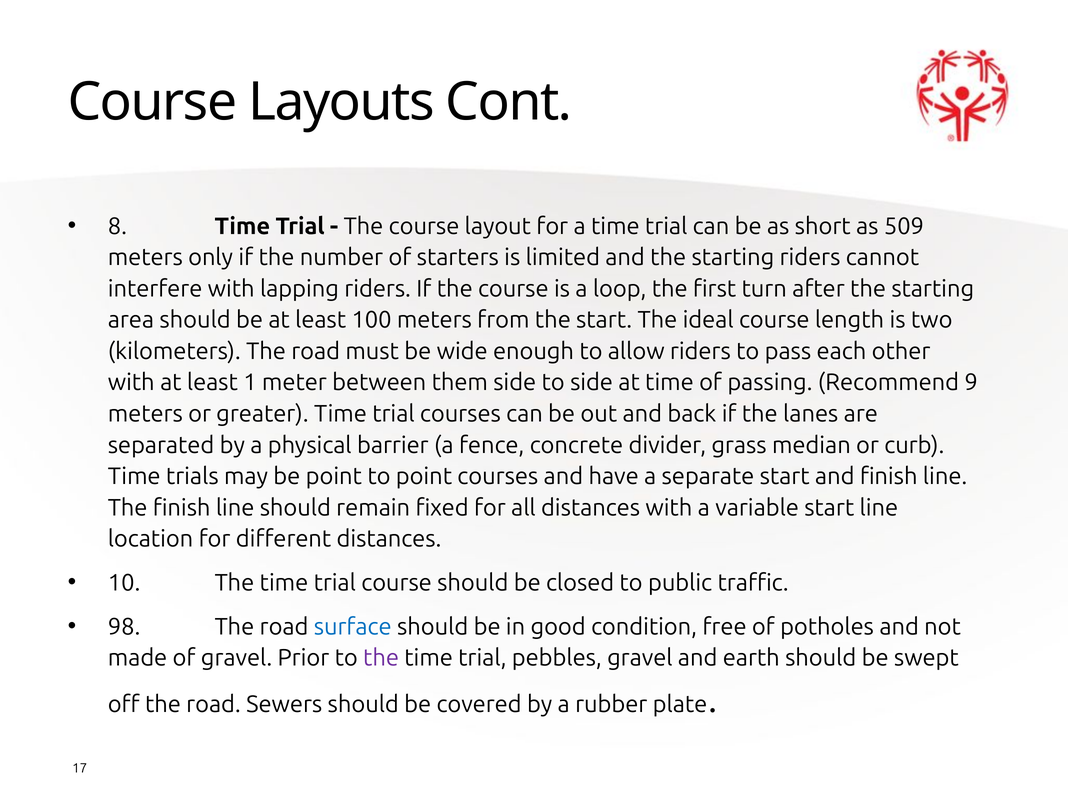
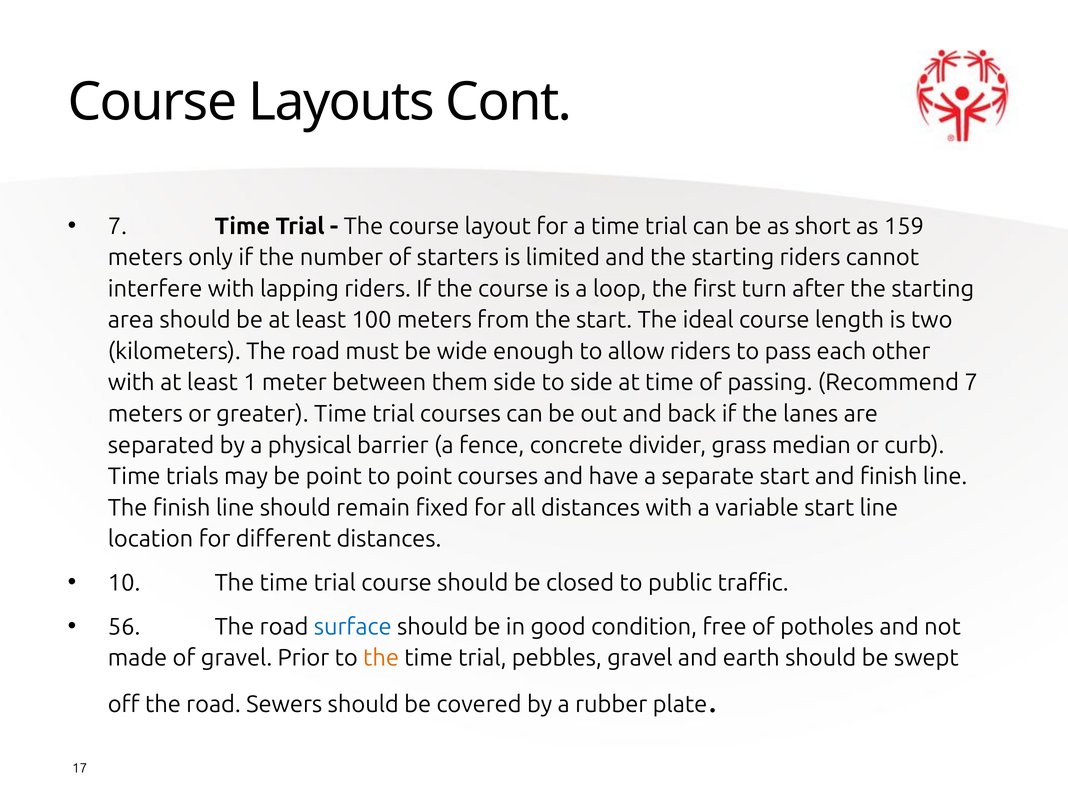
8: 8 -> 7 (117, 226)
509: 509 -> 159 (904, 226)
Recommend 9: 9 -> 7 (971, 383)
98: 98 -> 56 (124, 627)
the colour: purple -> orange (381, 658)
